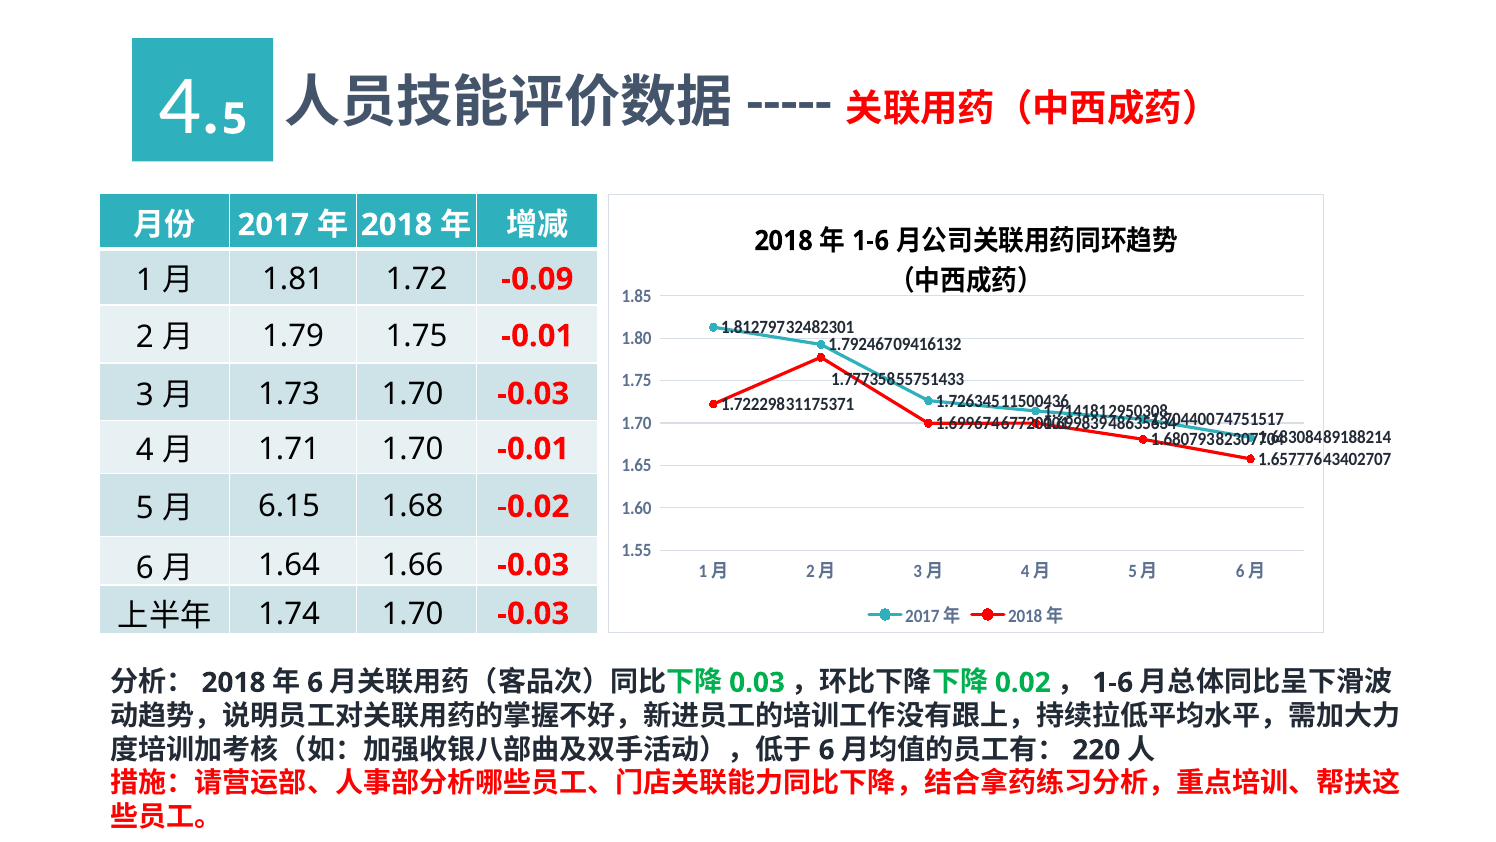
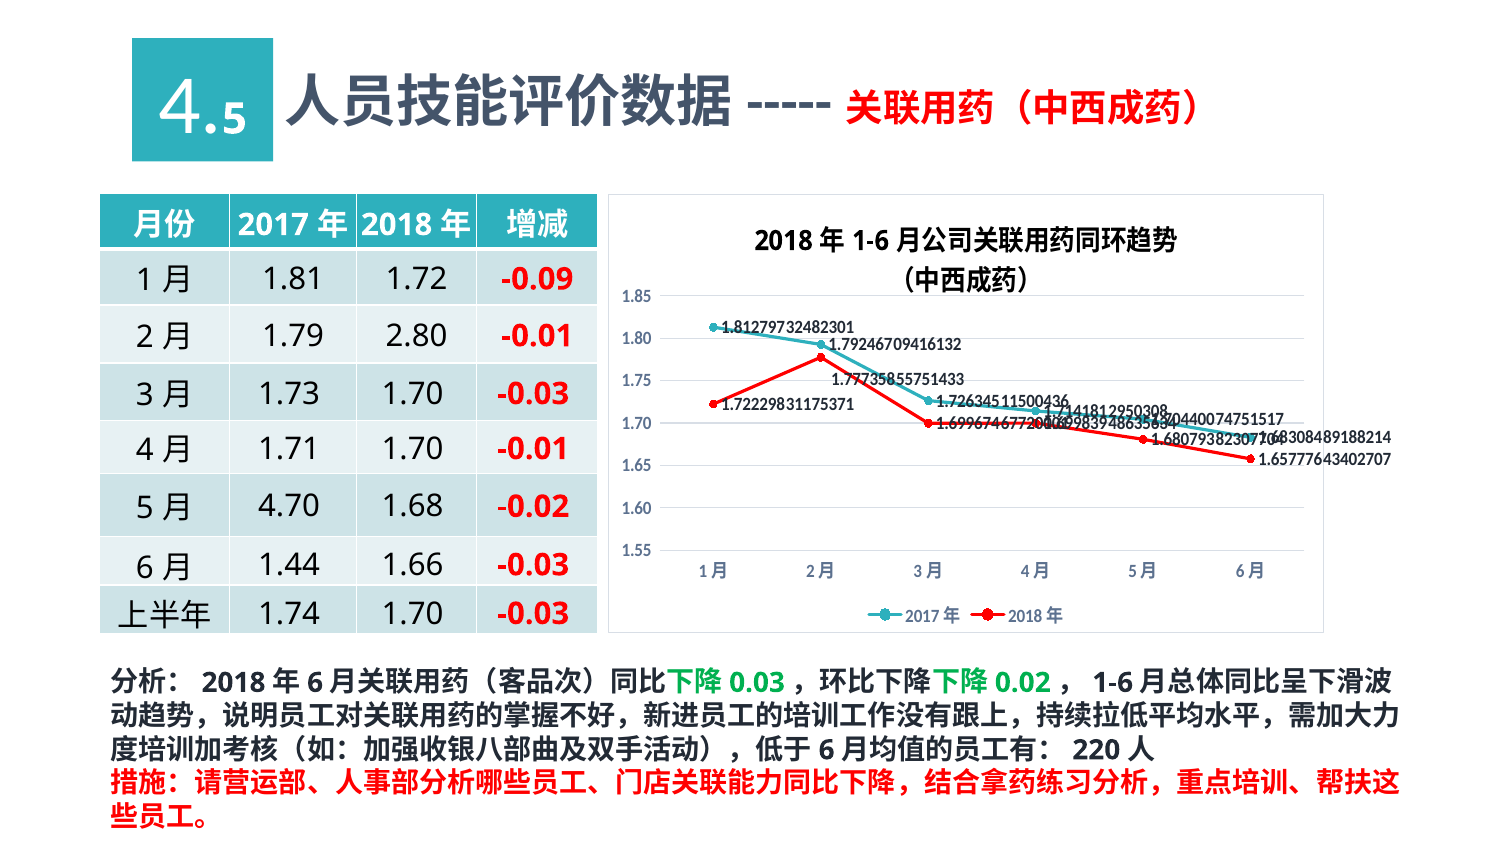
1.79 1.75: 1.75 -> 2.80 (417, 336)
6.15: 6.15 -> 4.70 (289, 506)
1.64: 1.64 -> 1.44 (289, 565)
